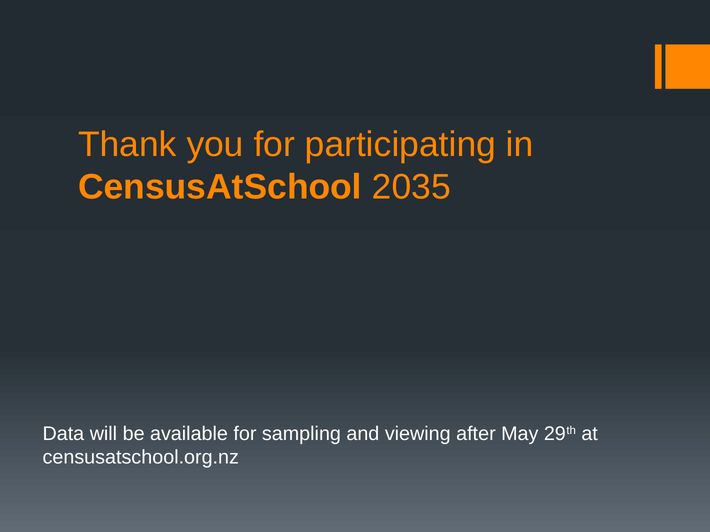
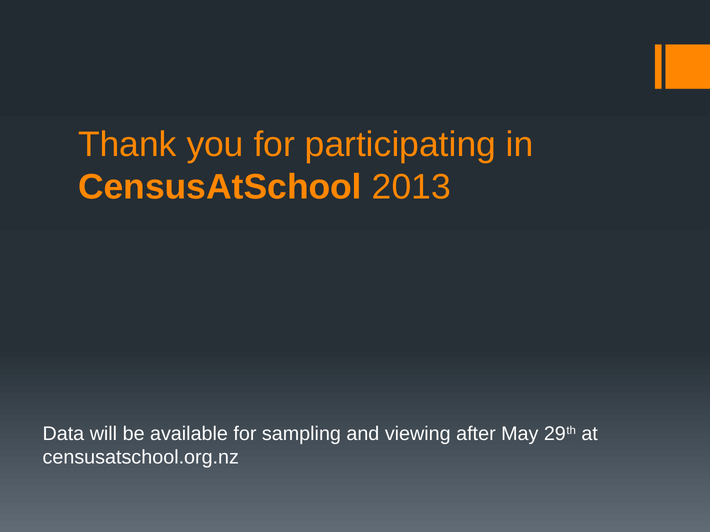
2035: 2035 -> 2013 (411, 187)
